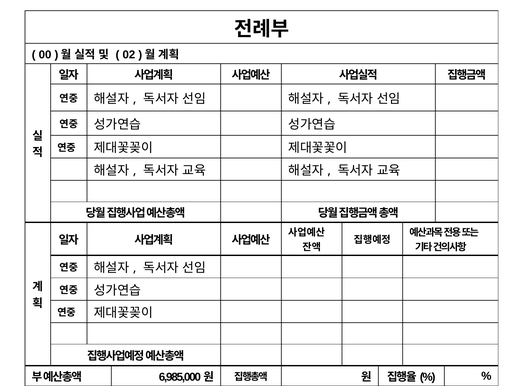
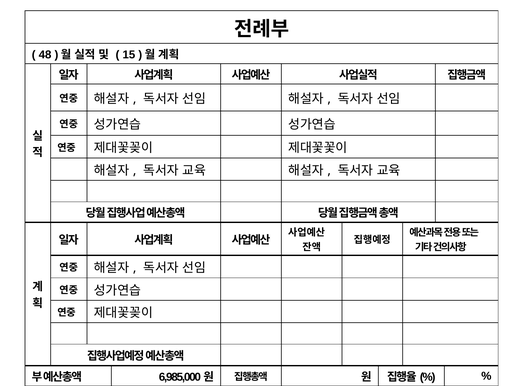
00: 00 -> 48 (45, 55)
02: 02 -> 15 (129, 55)
